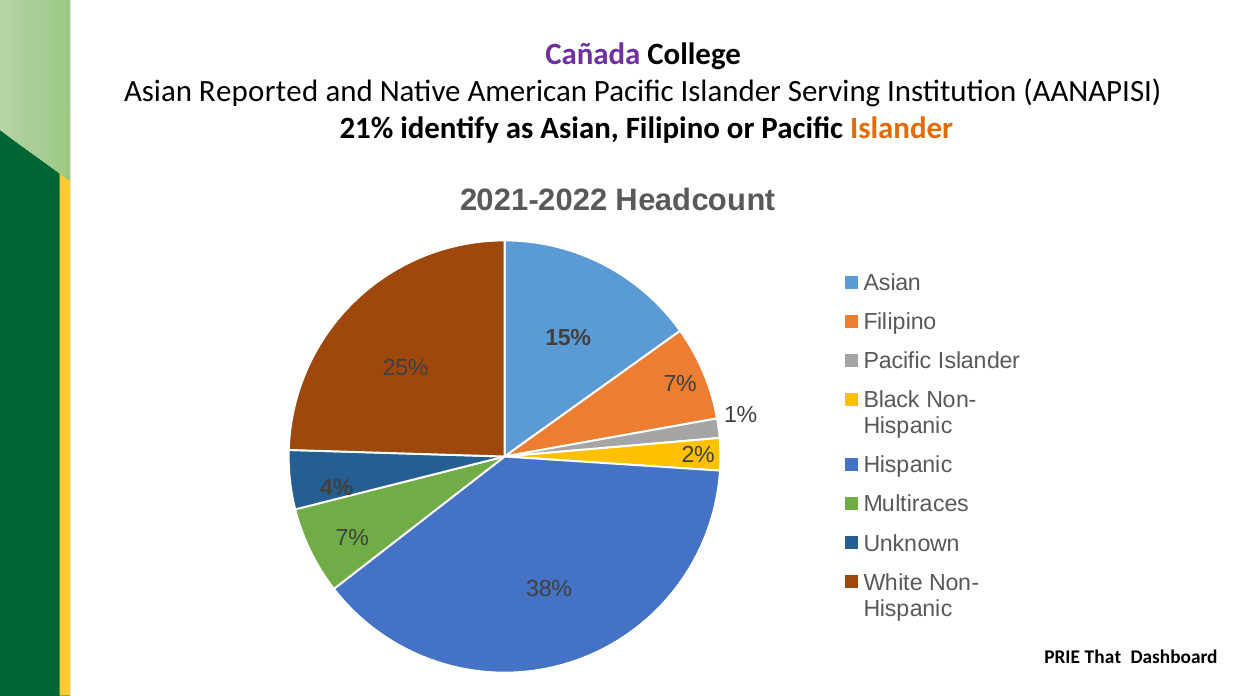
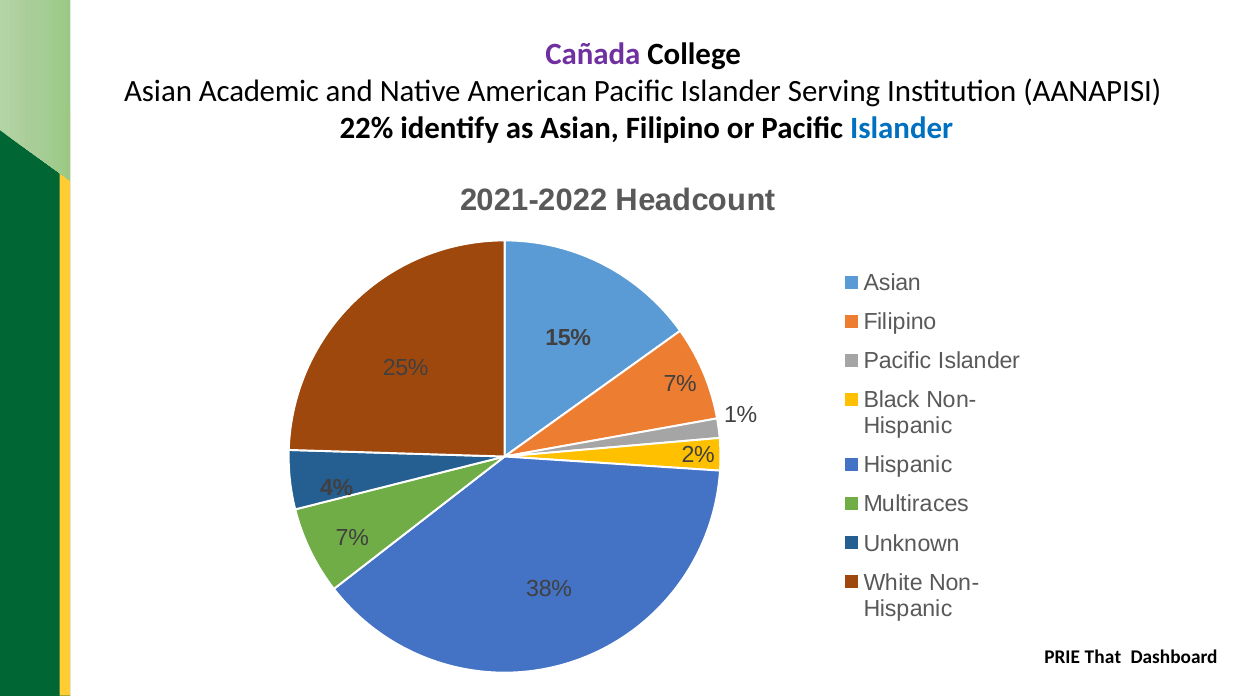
Reported: Reported -> Academic (259, 91)
21%: 21% -> 22% (366, 128)
Islander colour: orange -> blue (902, 128)
